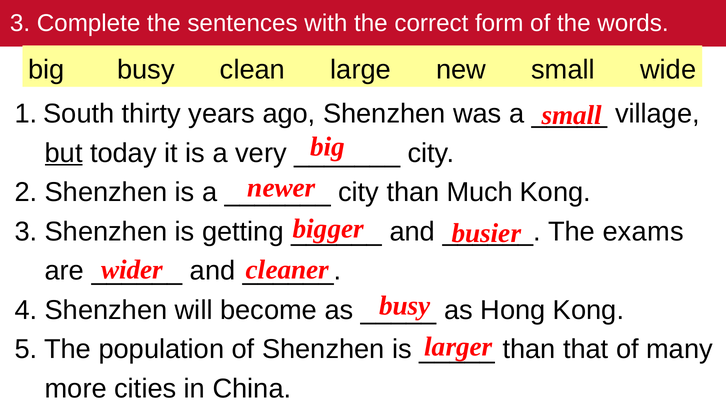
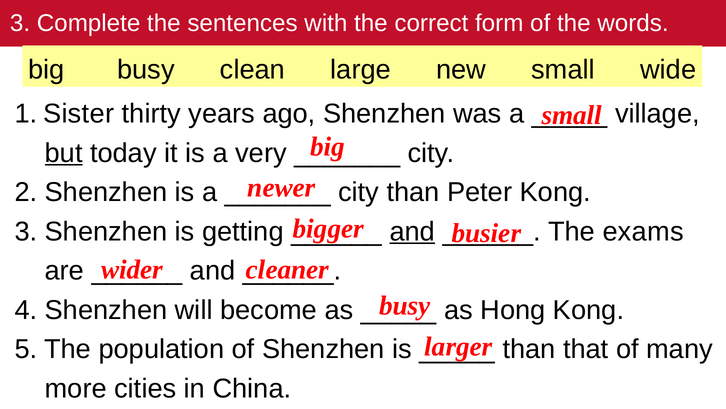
South: South -> Sister (79, 114)
Much: Much -> Peter (480, 192)
and underline: none -> present (412, 231)
